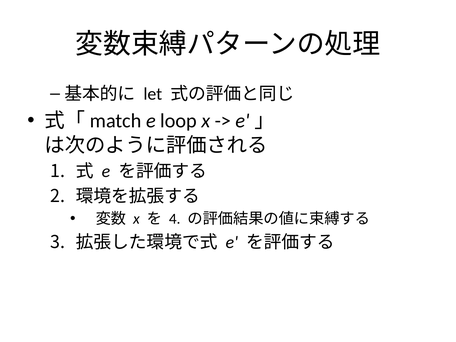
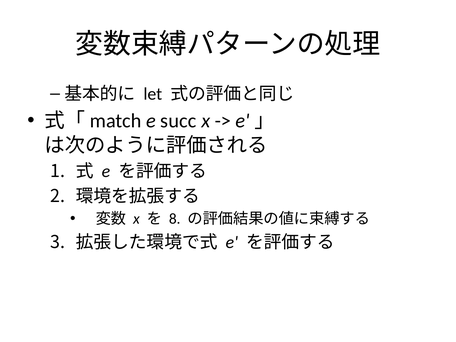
loop: loop -> succ (178, 121)
4: 4 -> 8 (175, 219)
